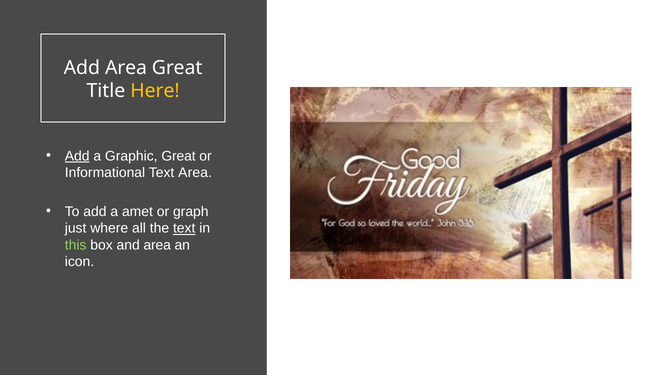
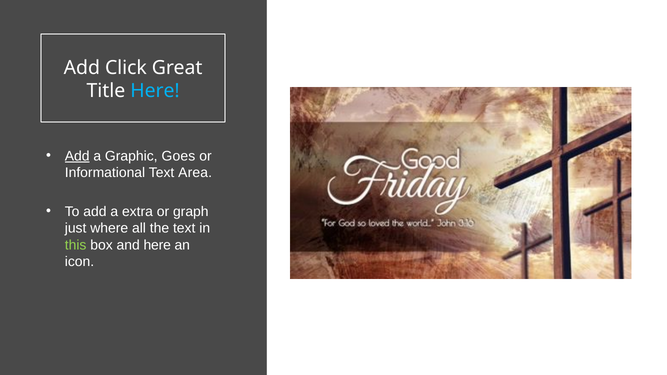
Add Area: Area -> Click (126, 68)
Here colour: yellow -> light blue (155, 91)
Graphic Great: Great -> Goes (178, 156)
amet: amet -> extra (137, 212)
text underline: present -> none (184, 228)
and area: area -> here (157, 245)
